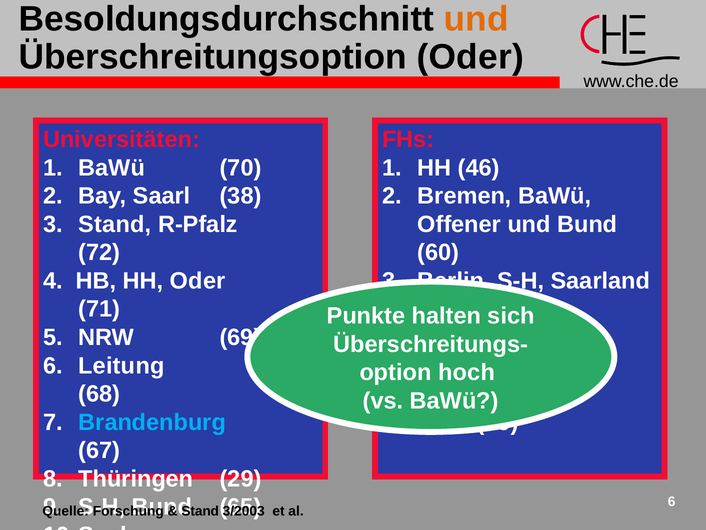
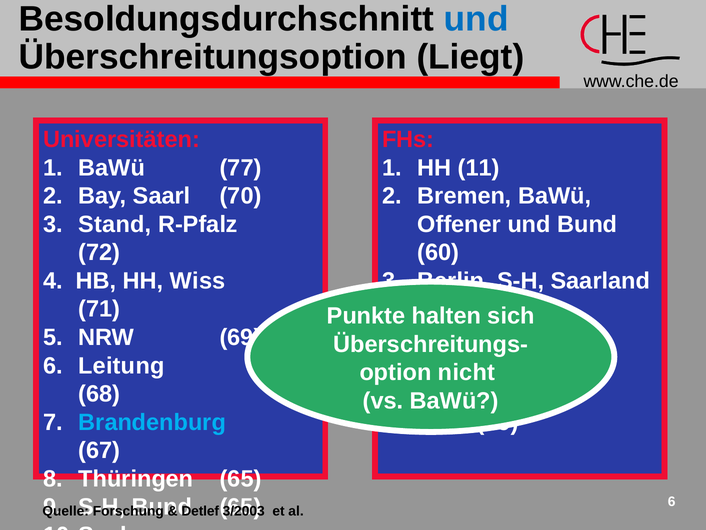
und colour: orange -> blue (476, 19)
Überschreitungsoption Oder: Oder -> Liegt (470, 57)
70: 70 -> 77 (241, 168)
46: 46 -> 11 (479, 168)
38: 38 -> 70 (241, 196)
HH Oder: Oder -> Wiss (198, 281)
hoch: hoch -> nicht (467, 372)
Thüringen 29: 29 -> 65 (241, 478)
Stand: Stand -> Detlef (200, 511)
